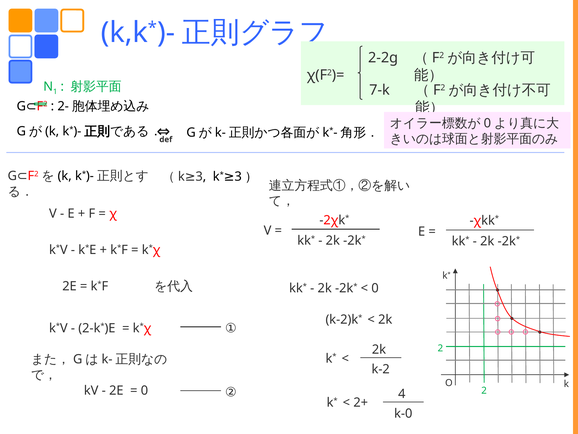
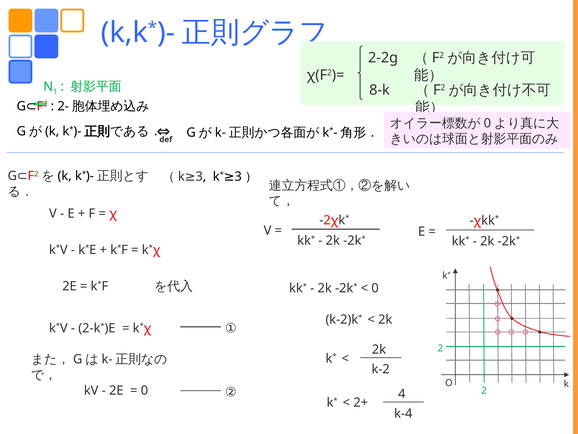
7-k: 7-k -> 8-k (379, 90)
k-0: k-0 -> k-4 (403, 413)
